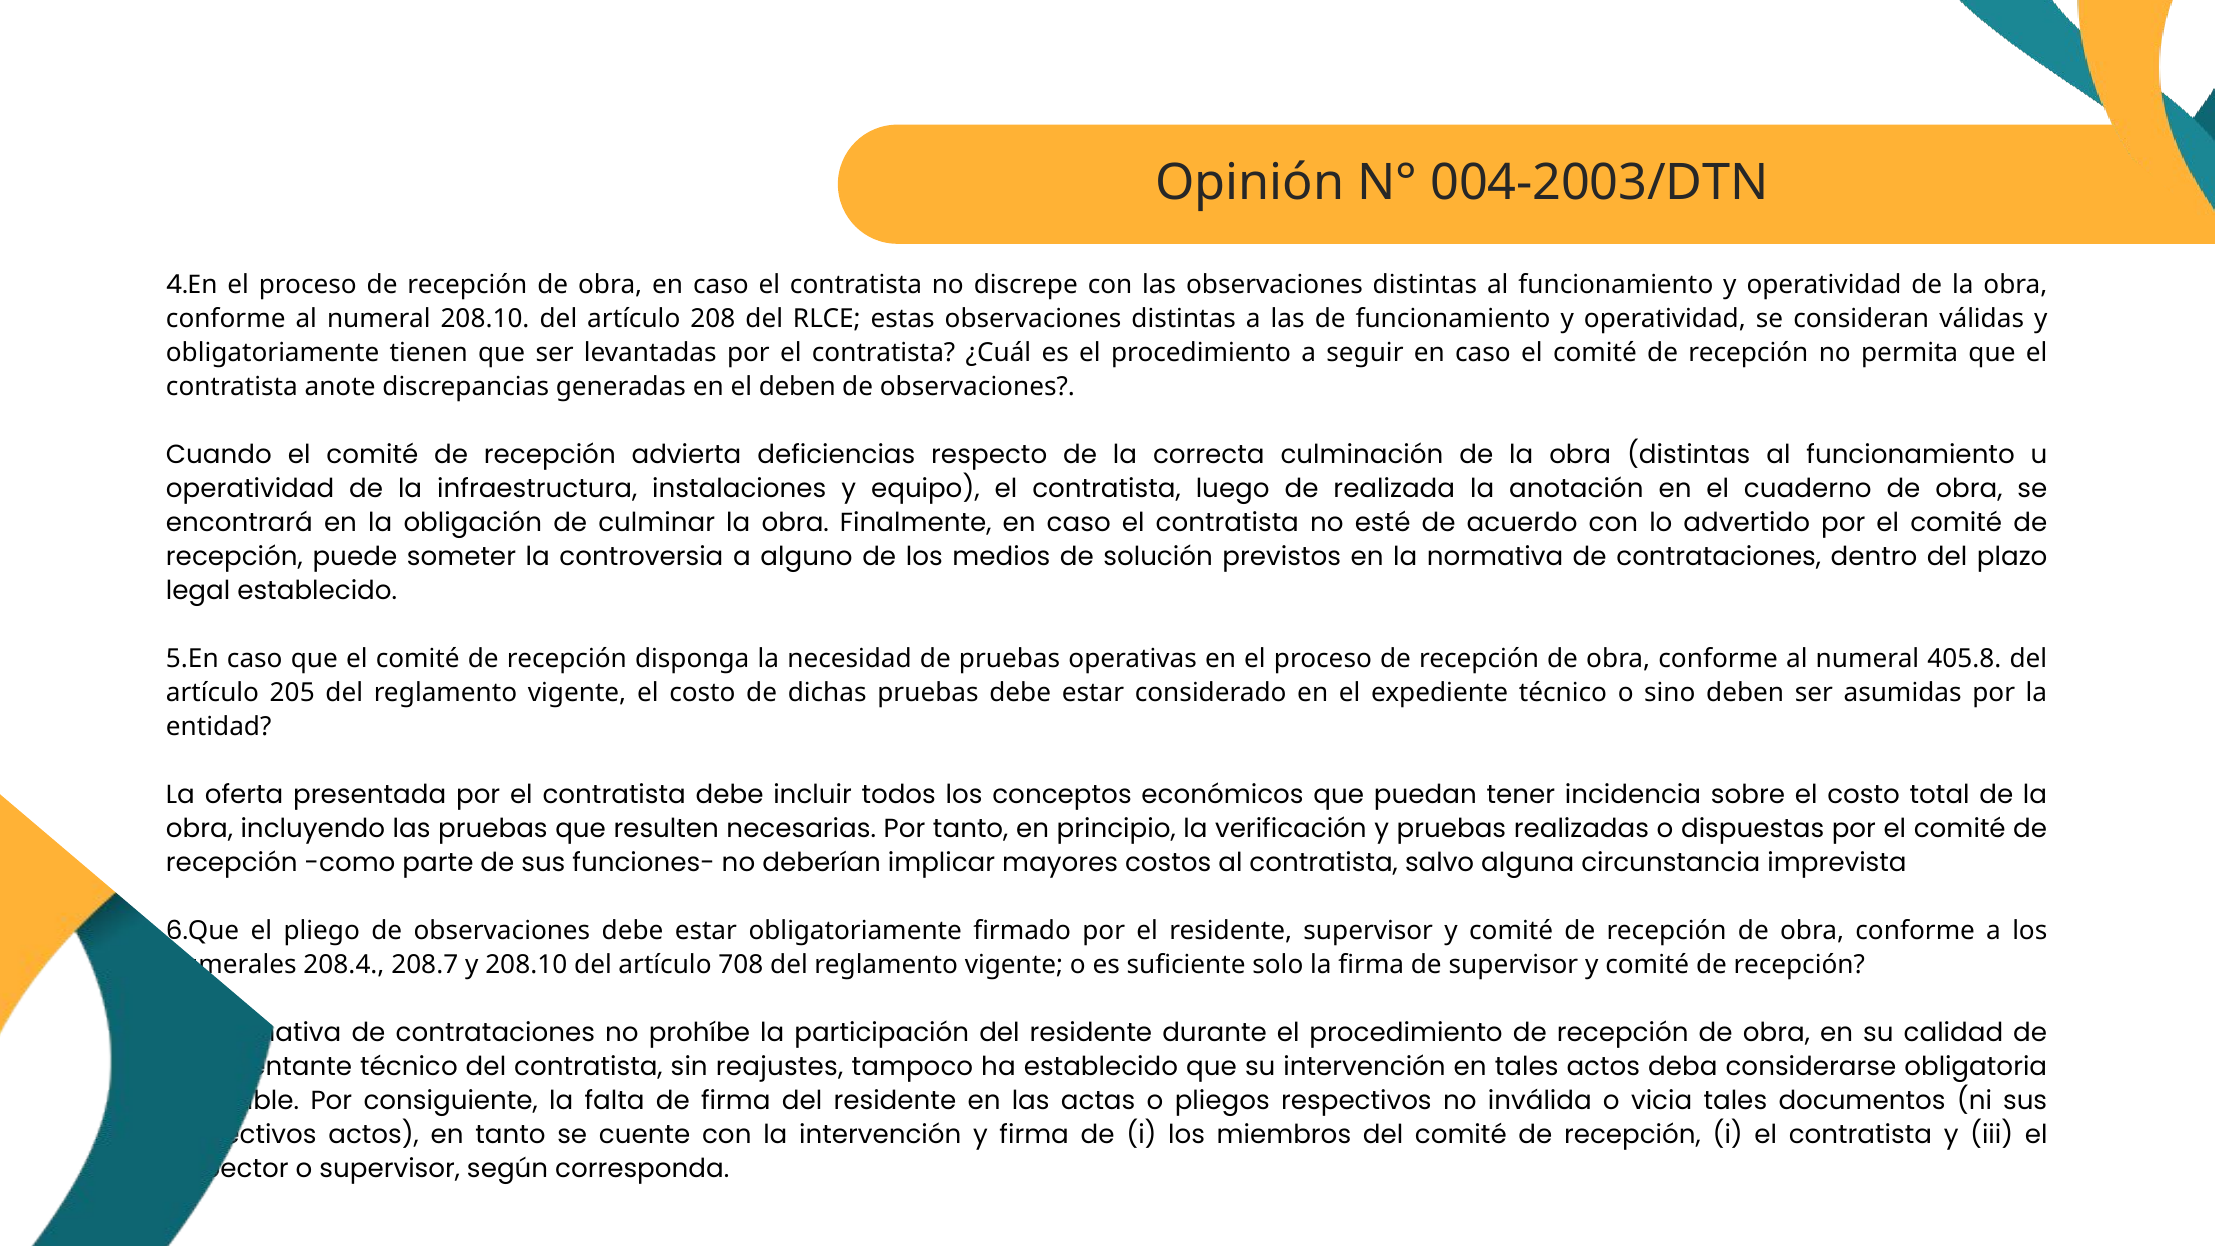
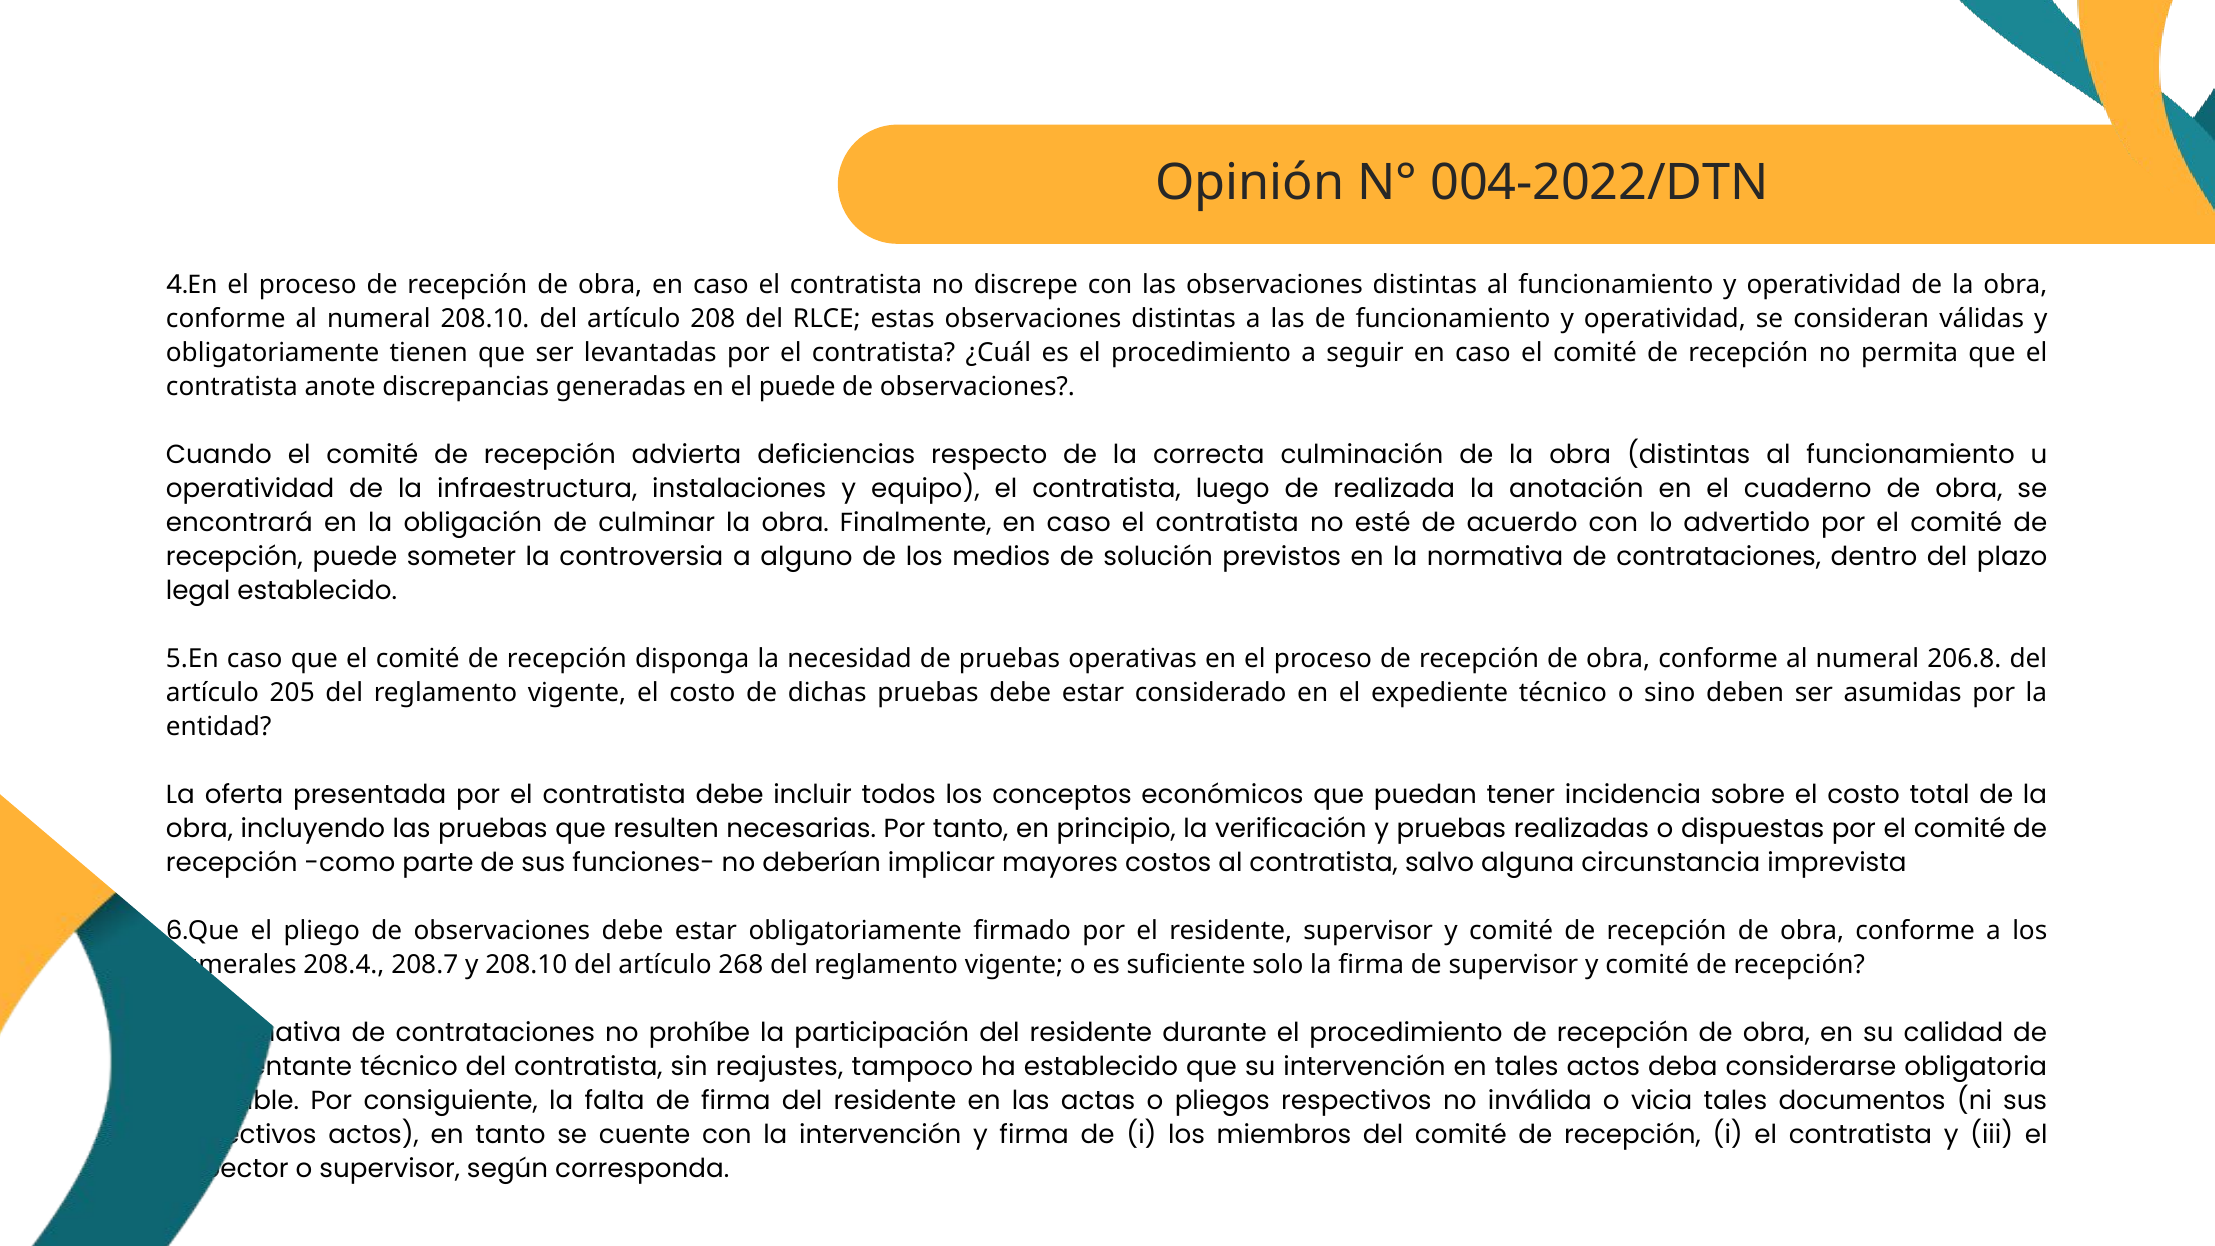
004-2003/DTN: 004-2003/DTN -> 004-2022/DTN (1600, 183)
el deben: deben -> puede (797, 387)
405.8: 405.8 -> 206.8 (1964, 659)
708: 708 -> 268 (741, 965)
